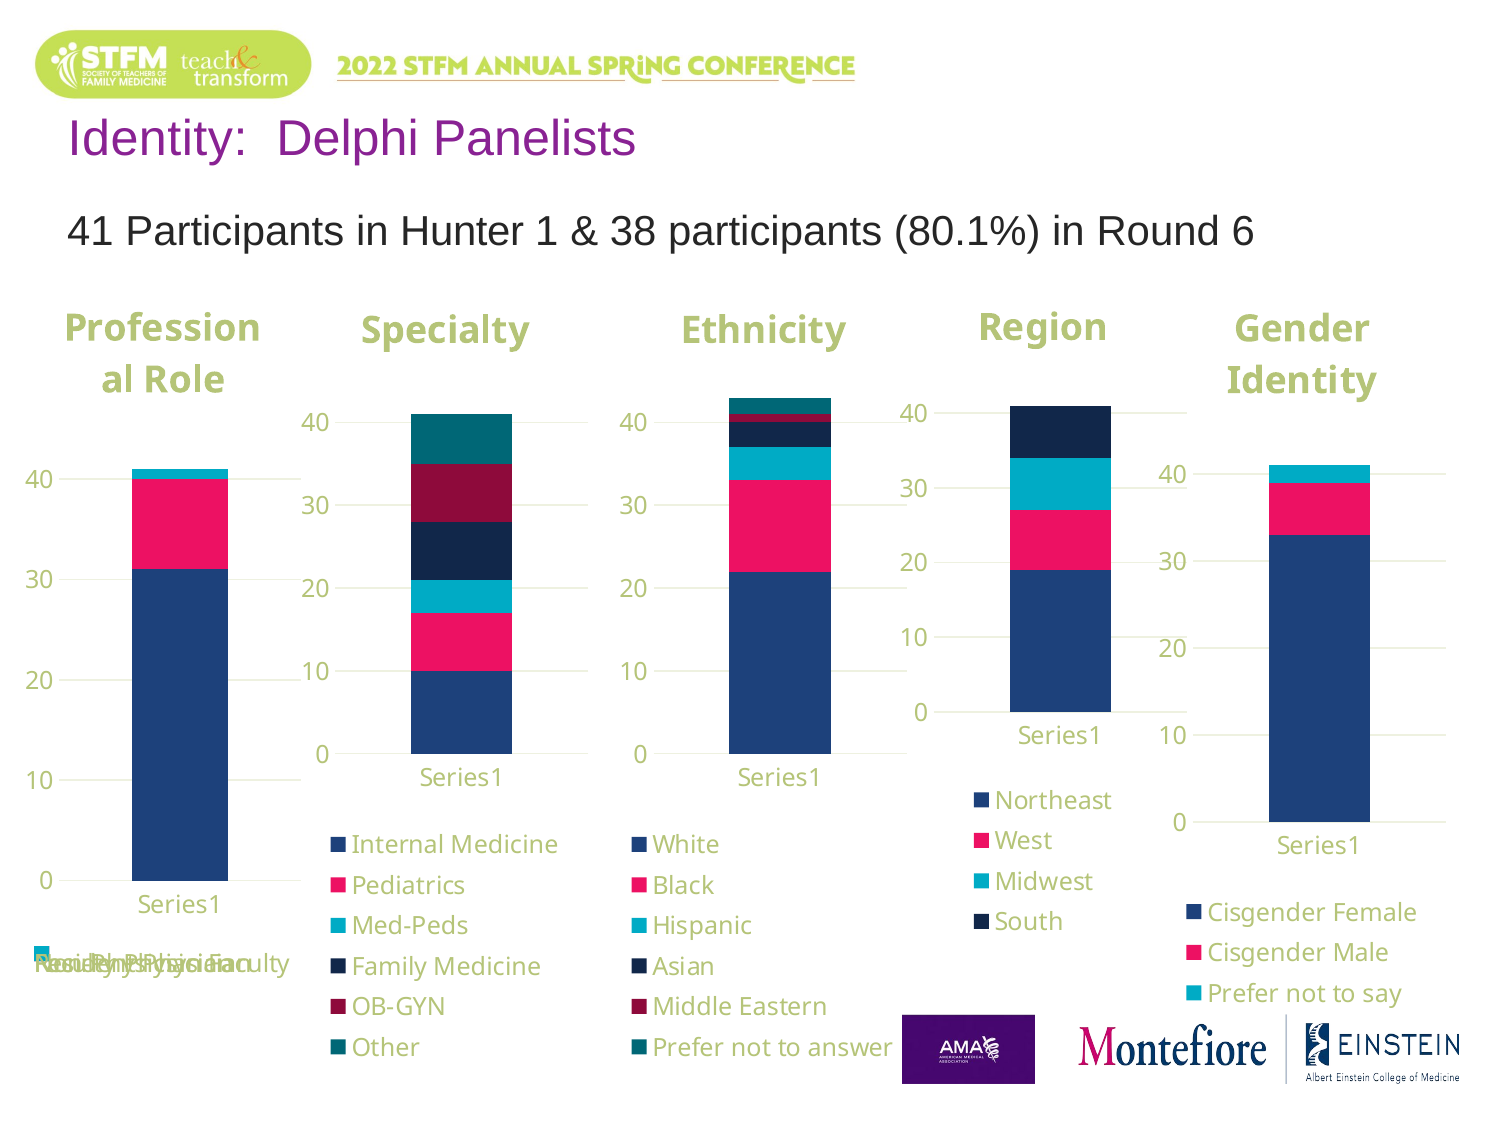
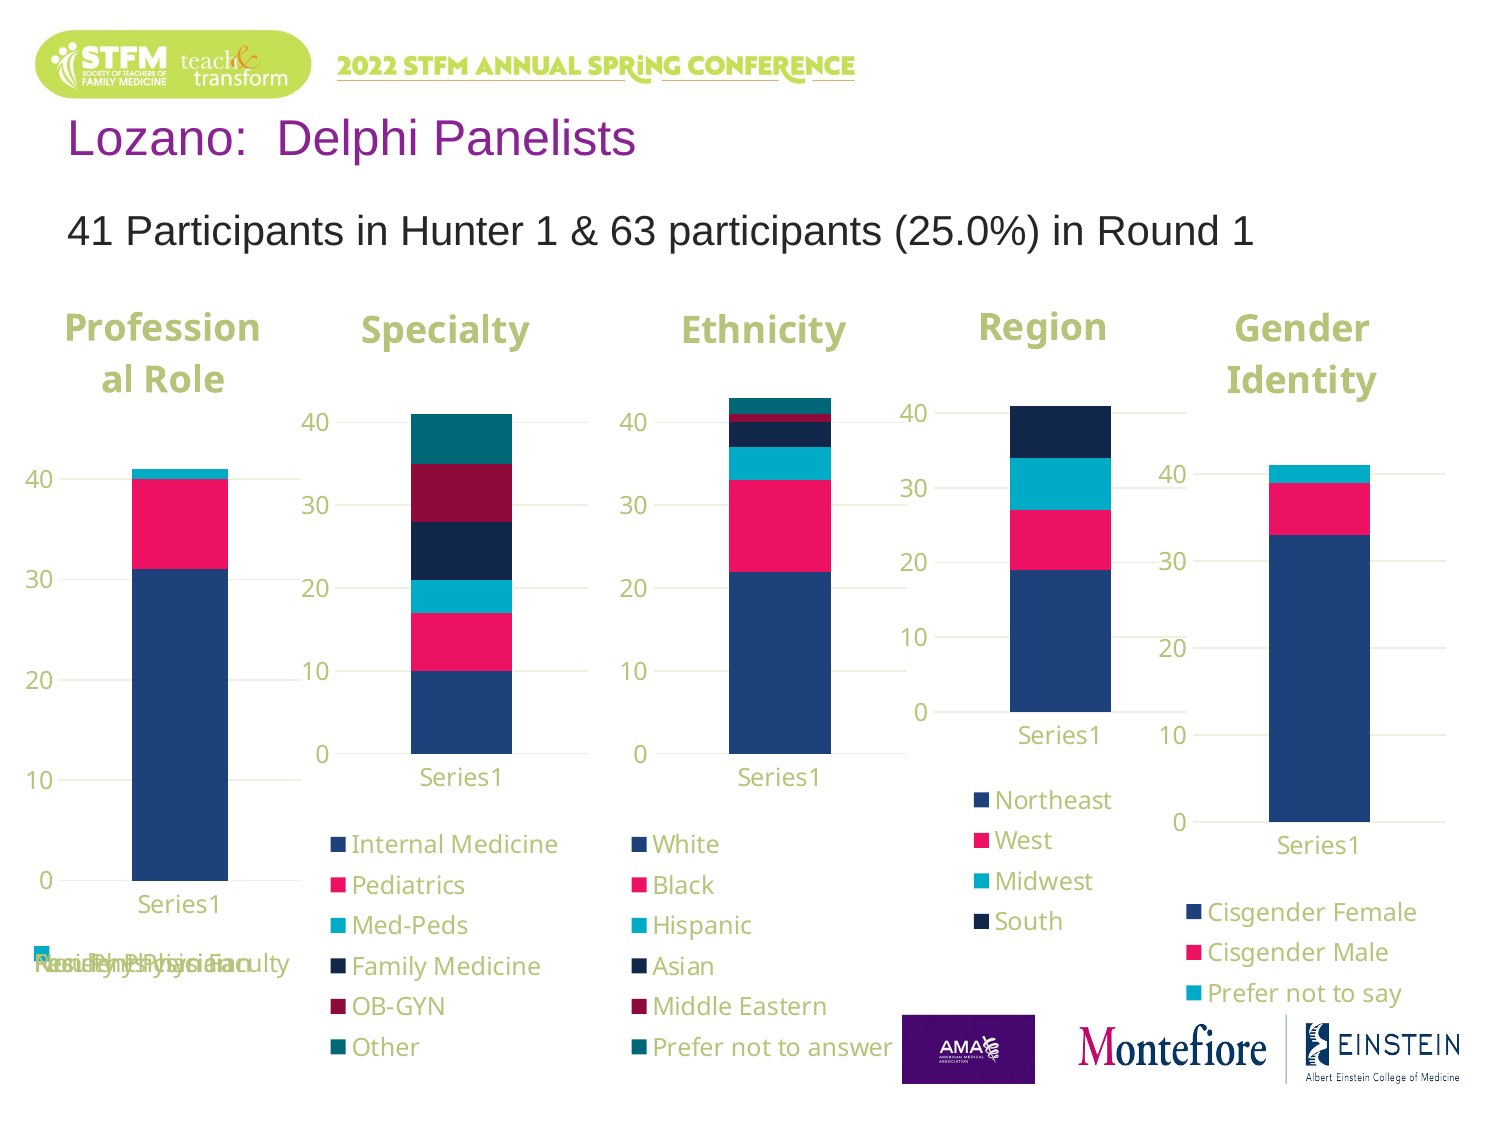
Identity: Identity -> Lozano (158, 139)
38: 38 -> 63 (633, 231)
80.1%: 80.1% -> 25.0% (967, 231)
Round 6: 6 -> 1 (1243, 231)
